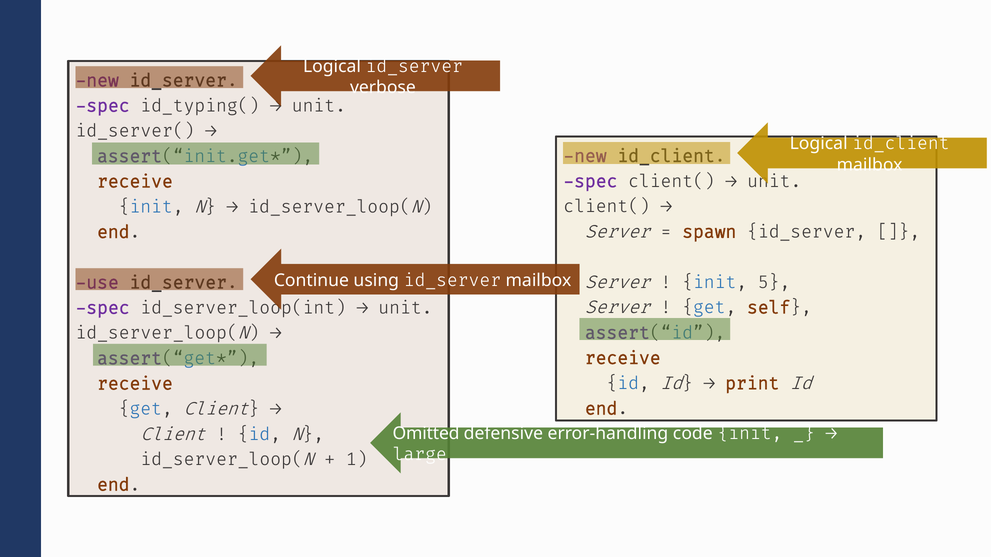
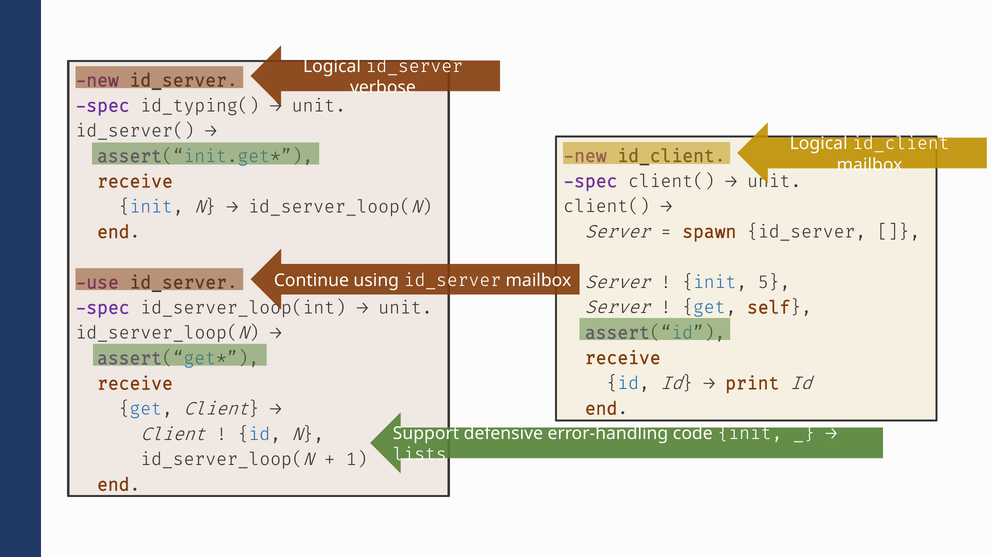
Omitted: Omitted -> Support (426, 434)
large: large -> lists (420, 455)
